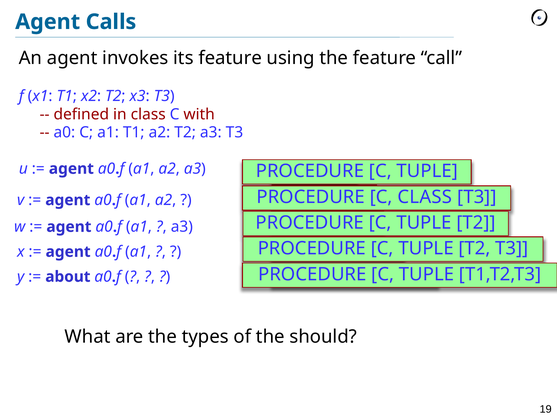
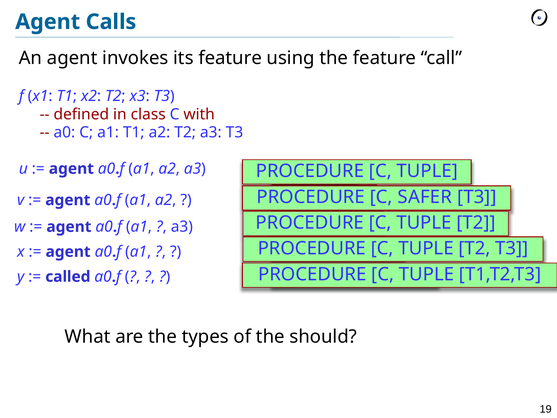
C CLASS: CLASS -> SAFER (425, 197)
about: about -> called (68, 277)
